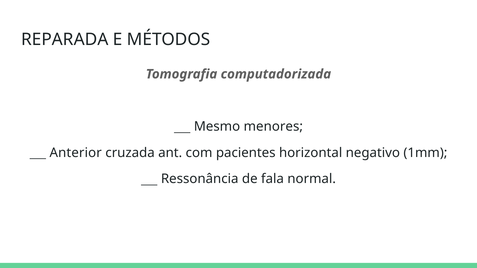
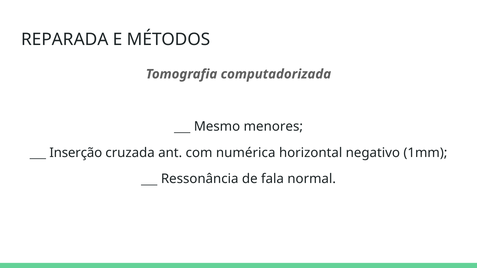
Anterior: Anterior -> Inserção (76, 153)
pacientes: pacientes -> numérica (246, 153)
